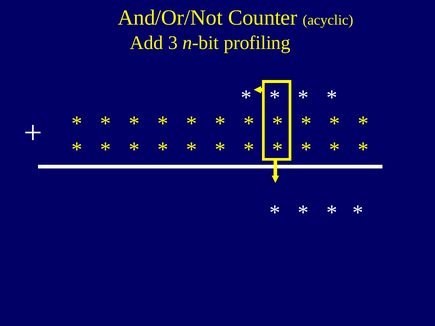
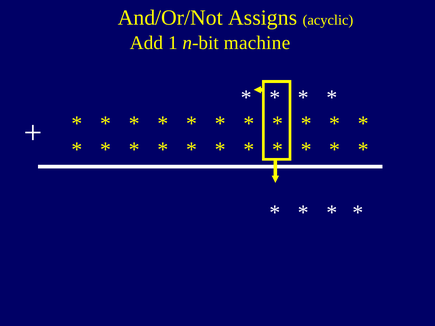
Counter: Counter -> Assigns (263, 18)
3: 3 -> 1 (173, 43)
profiling: profiling -> machine (257, 43)
